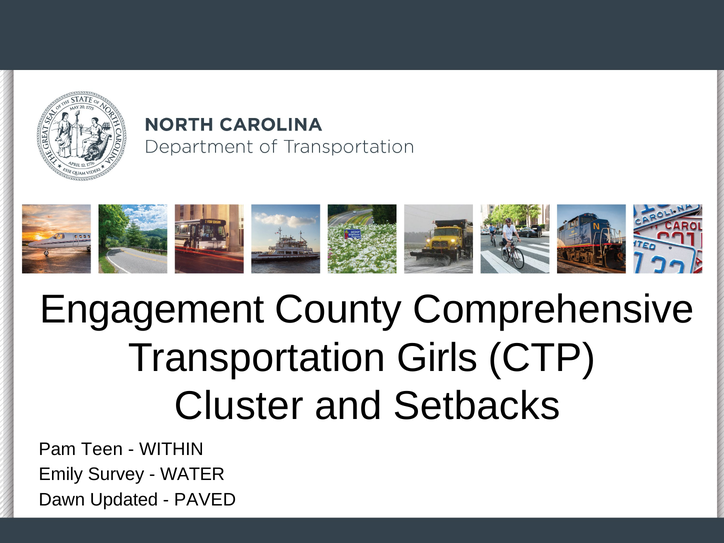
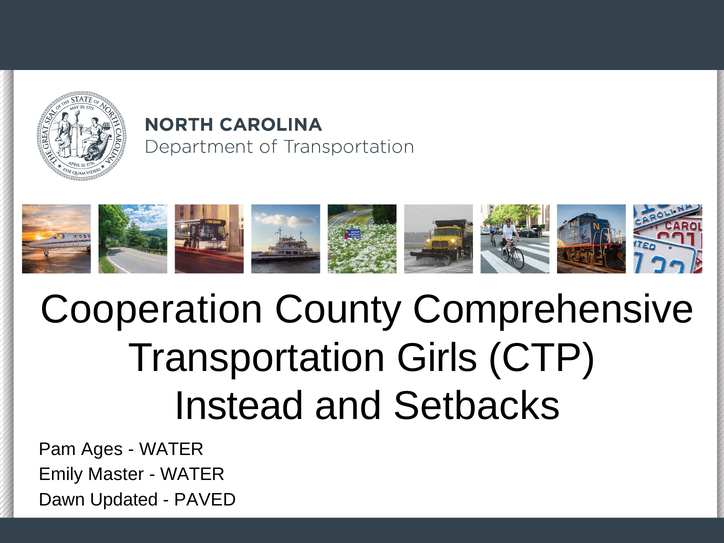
Engagement: Engagement -> Cooperation (152, 310)
Cluster: Cluster -> Instead (239, 406)
Teen: Teen -> Ages (102, 449)
WITHIN: WITHIN -> WATER (171, 449)
Survey: Survey -> Master (116, 474)
